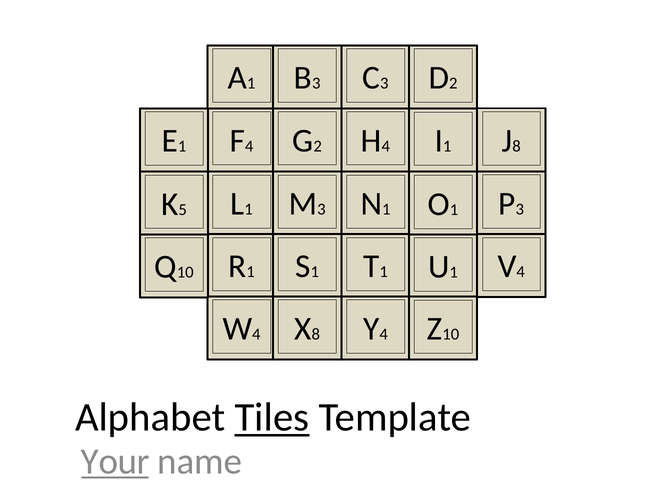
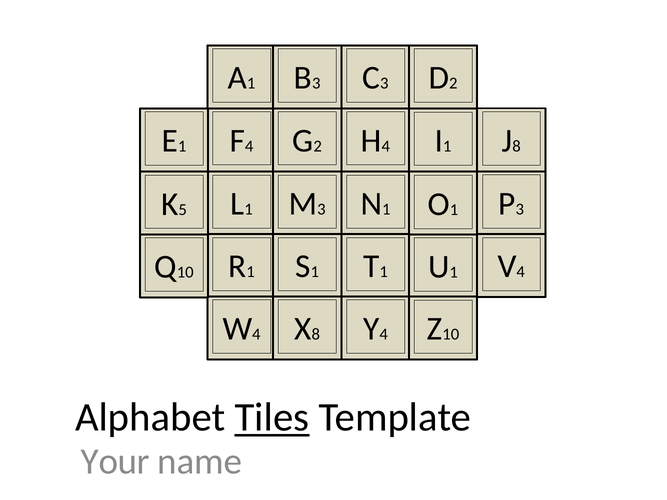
Your underline: present -> none (115, 462)
